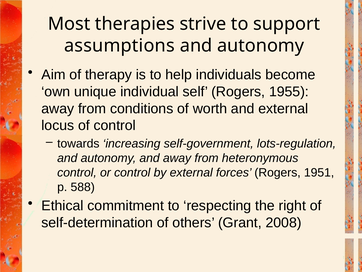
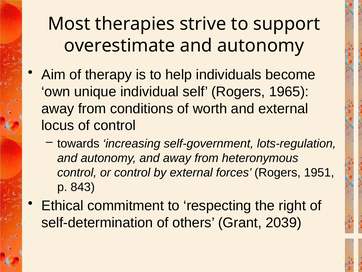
assumptions: assumptions -> overestimate (120, 46)
1955: 1955 -> 1965 (289, 91)
588: 588 -> 843 (83, 187)
2008: 2008 -> 2039 (284, 222)
